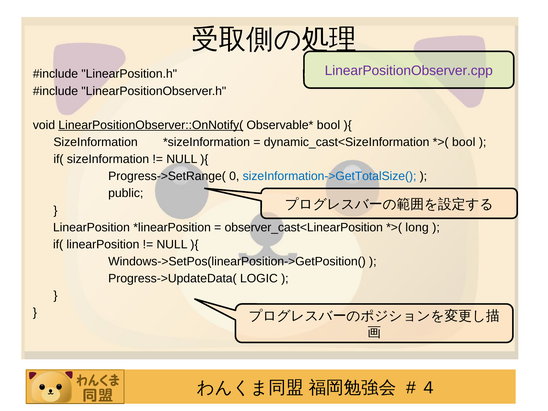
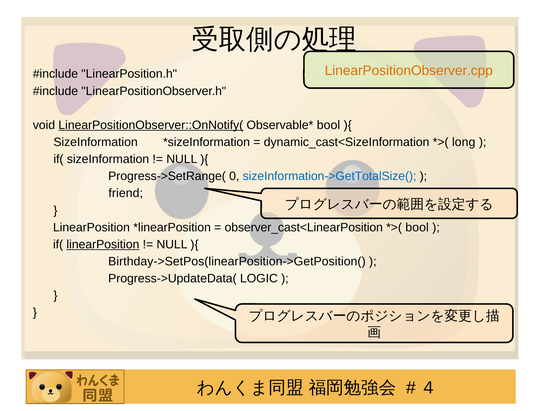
LinearPositionObserver.cpp colour: purple -> orange (409, 71)
bool: bool -> long (464, 142)
public: public -> friend (126, 193)
long: long -> bool (417, 227)
linearPosition underline: none -> present (103, 244)
Windows->SetPos(linearPosition->GetPosition(: Windows->SetPos(linearPosition->GetPosition( -> Birthday->SetPos(linearPosition->GetPosition( (237, 261)
